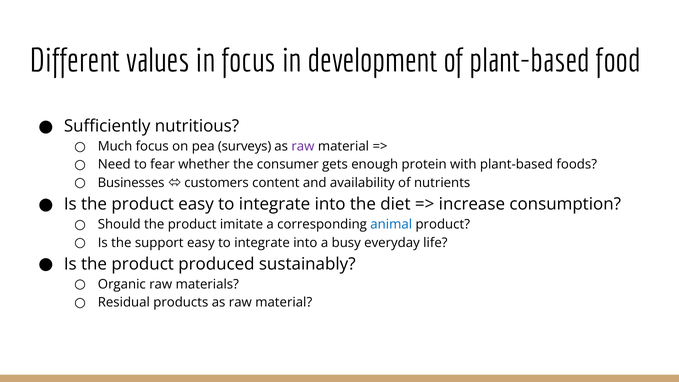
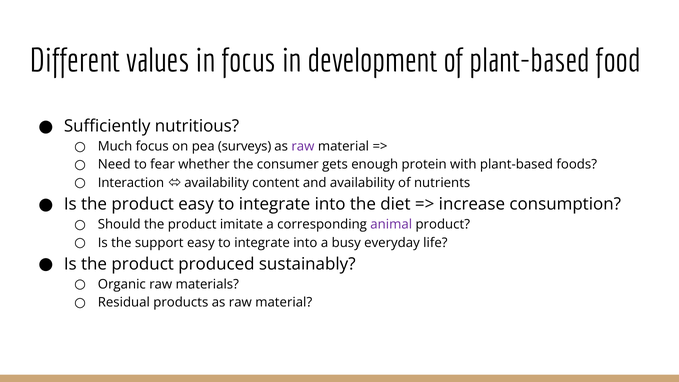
Businesses: Businesses -> Interaction (131, 183)
customers: customers -> availability (217, 183)
animal colour: blue -> purple (391, 224)
